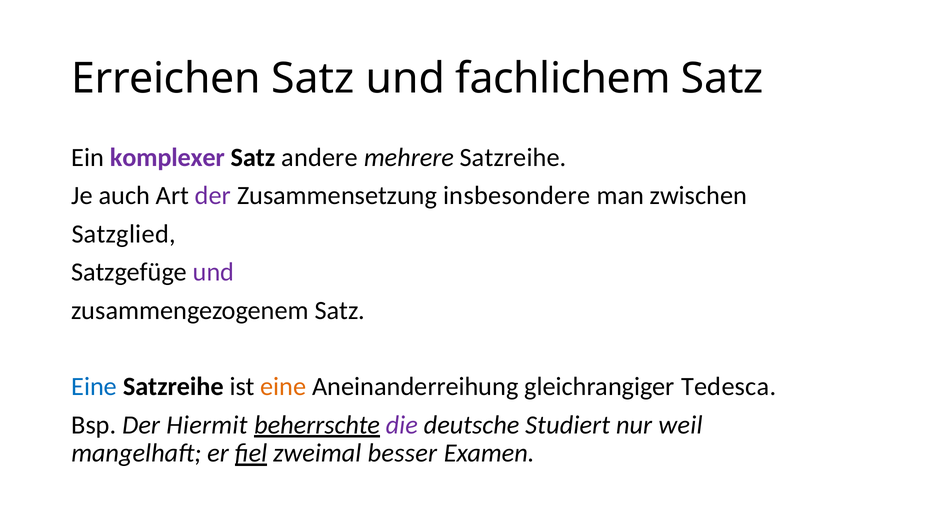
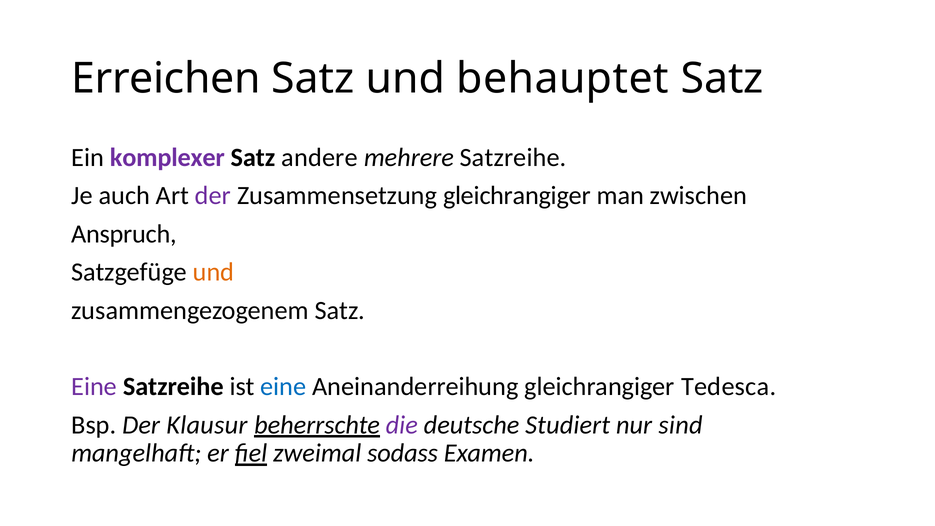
fachlichem: fachlichem -> behauptet (563, 79)
Zusammensetzung insbesondere: insbesondere -> gleichrangiger (517, 196)
Satzglied: Satzglied -> Anspruch (124, 234)
und colour: purple -> orange (213, 272)
Eine colour: blue -> purple (94, 387)
eine colour: orange -> blue (283, 387)
Hiermit: Hiermit -> Klausur (207, 425)
weil: weil -> sind (681, 425)
besser: besser -> sodass (403, 453)
